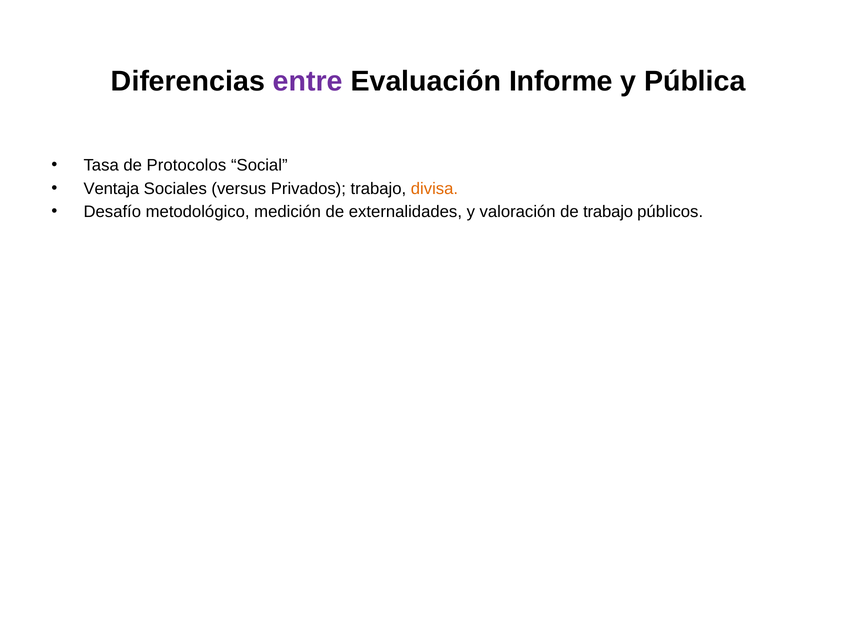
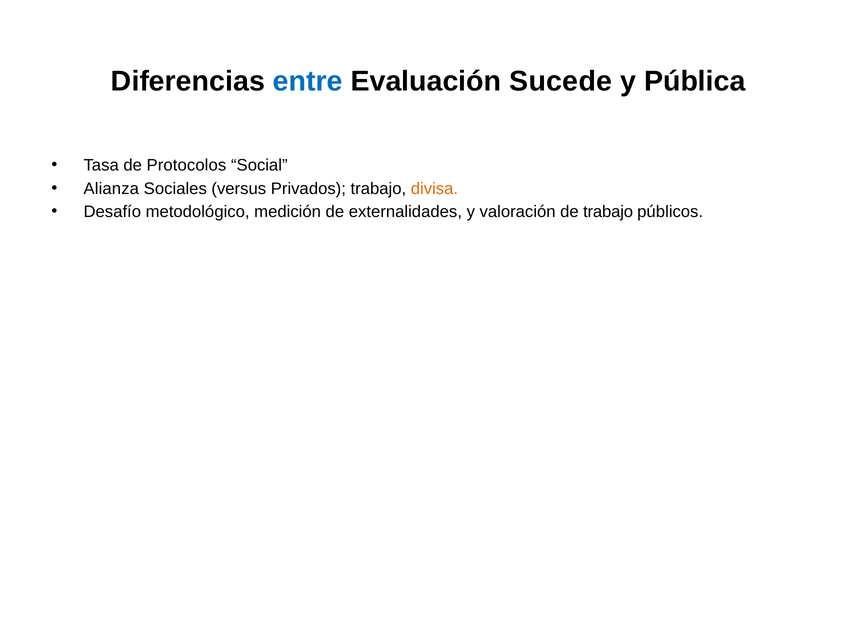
entre colour: purple -> blue (308, 81)
Informe: Informe -> Sucede (561, 81)
Ventaja: Ventaja -> Alianza (111, 189)
